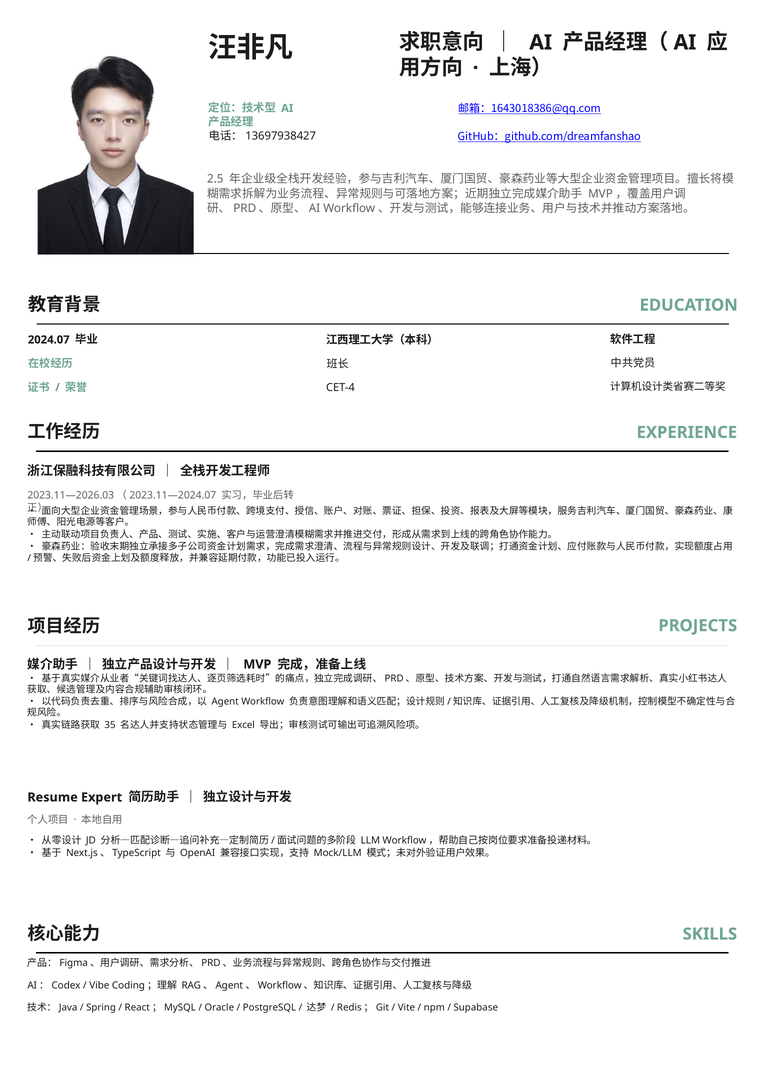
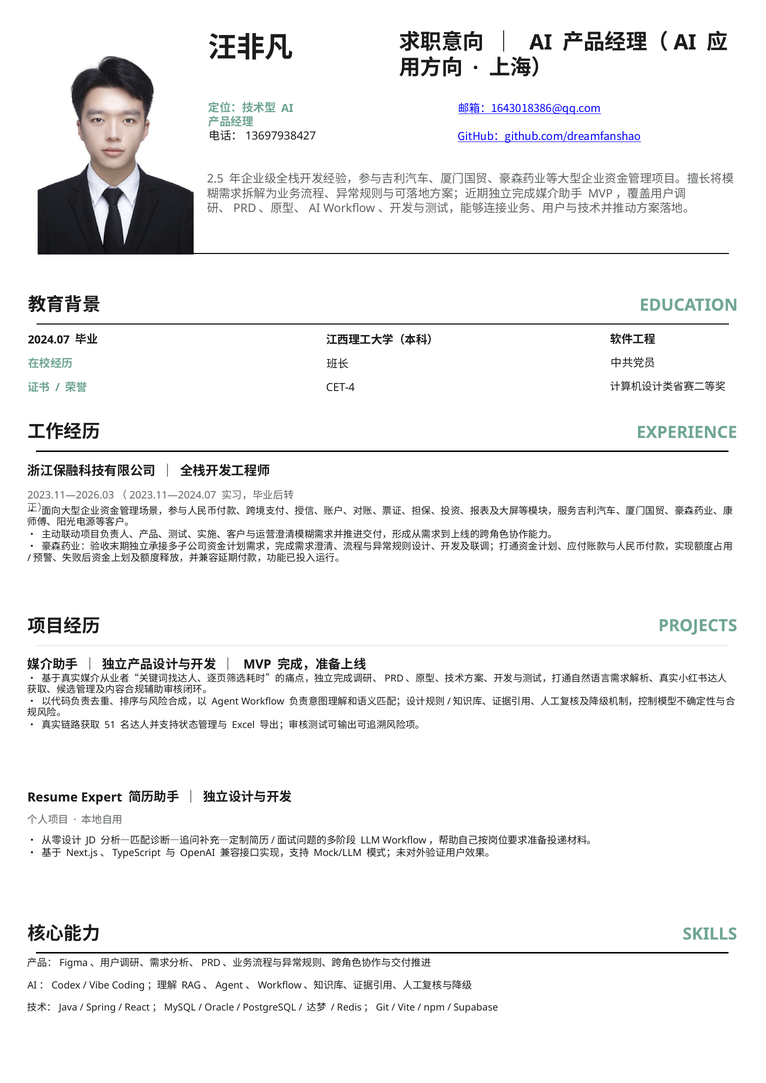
35: 35 -> 51 (110, 725)
